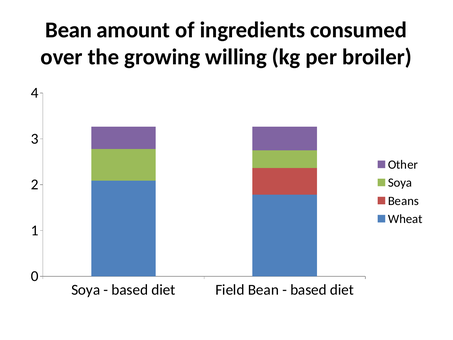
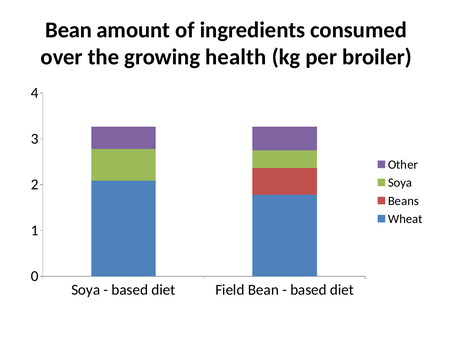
willing: willing -> health (236, 57)
